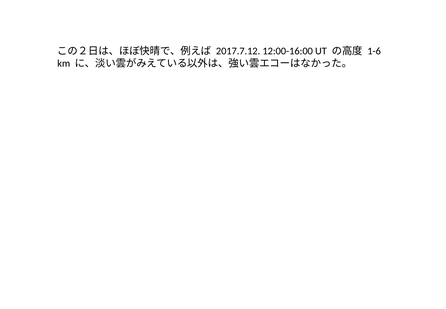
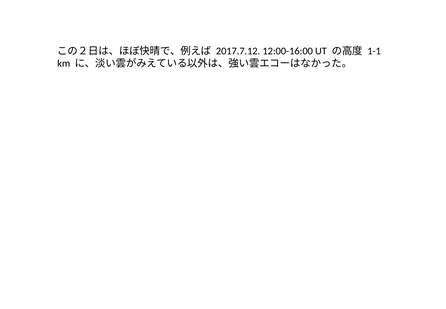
1-6: 1-6 -> 1-1 (374, 51)
